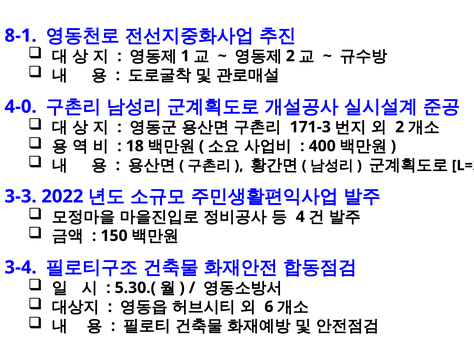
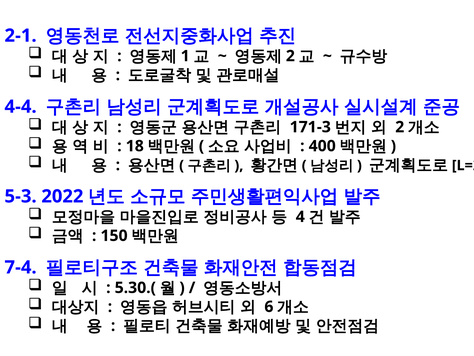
8-1: 8-1 -> 2-1 (21, 36)
4-0: 4-0 -> 4-4 (21, 106)
3-3: 3-3 -> 5-3 (21, 196)
3-4: 3-4 -> 7-4 (21, 267)
